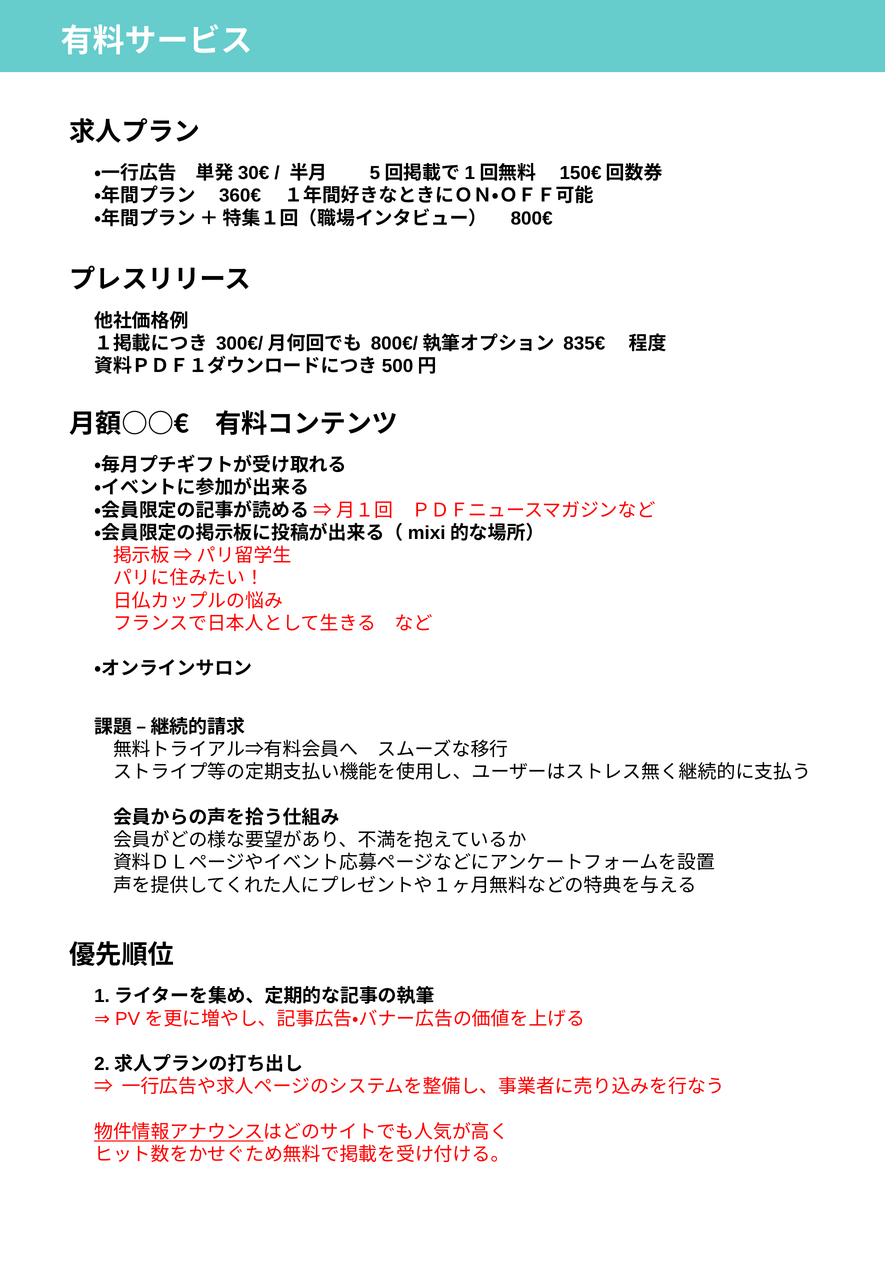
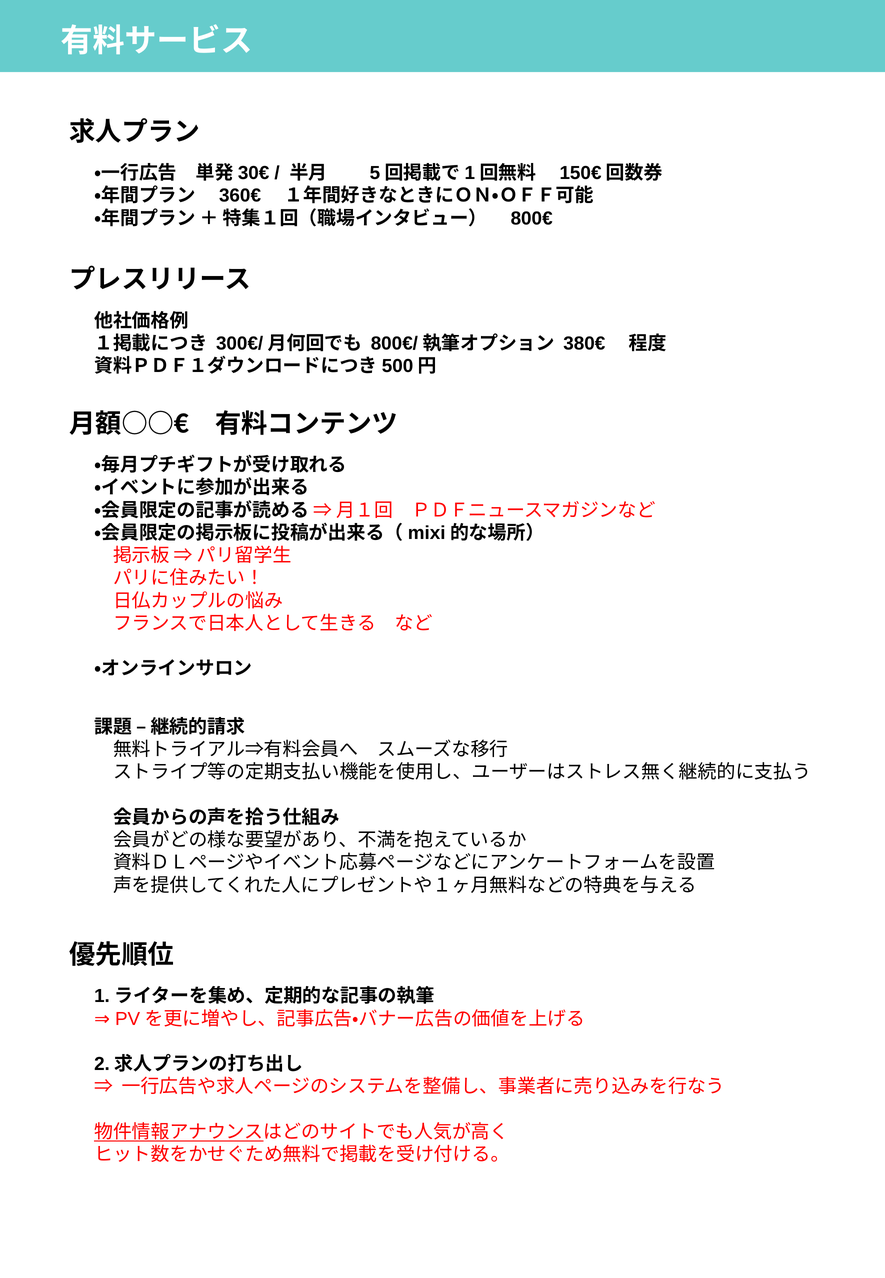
835€: 835€ -> 380€ (584, 344)
